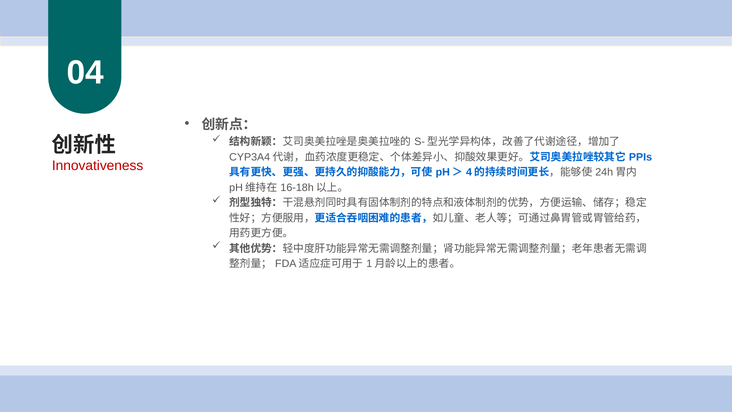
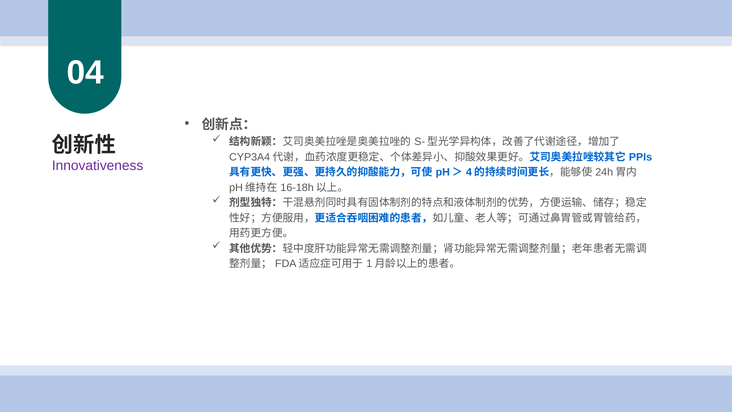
Innovativeness colour: red -> purple (98, 166)
